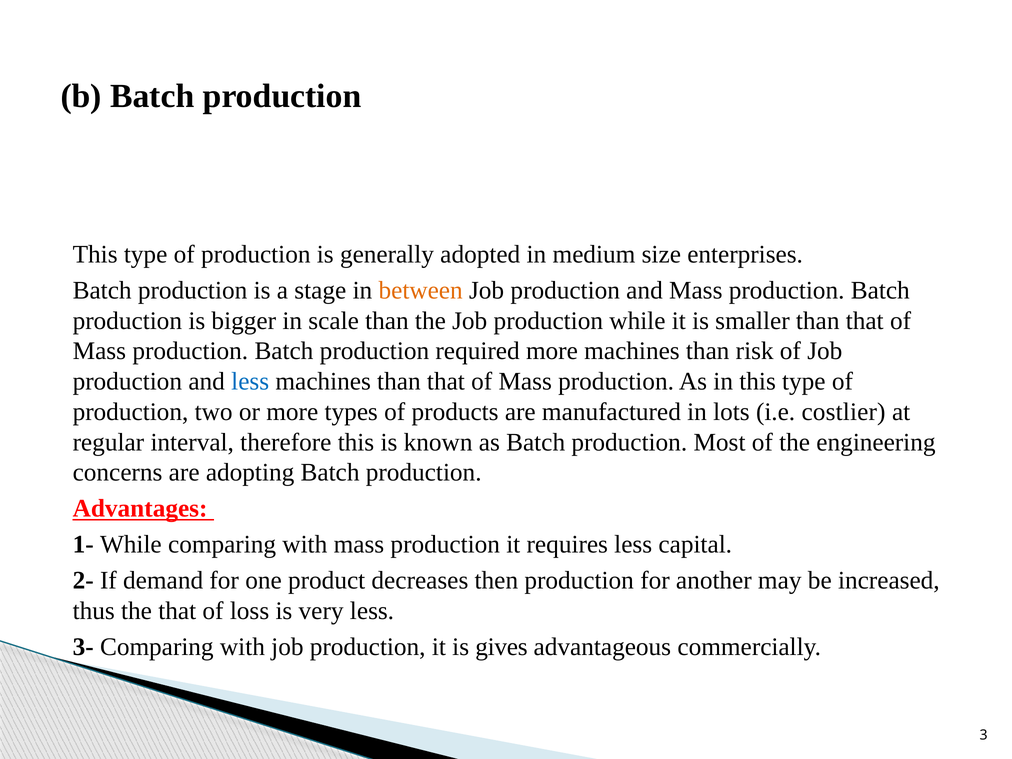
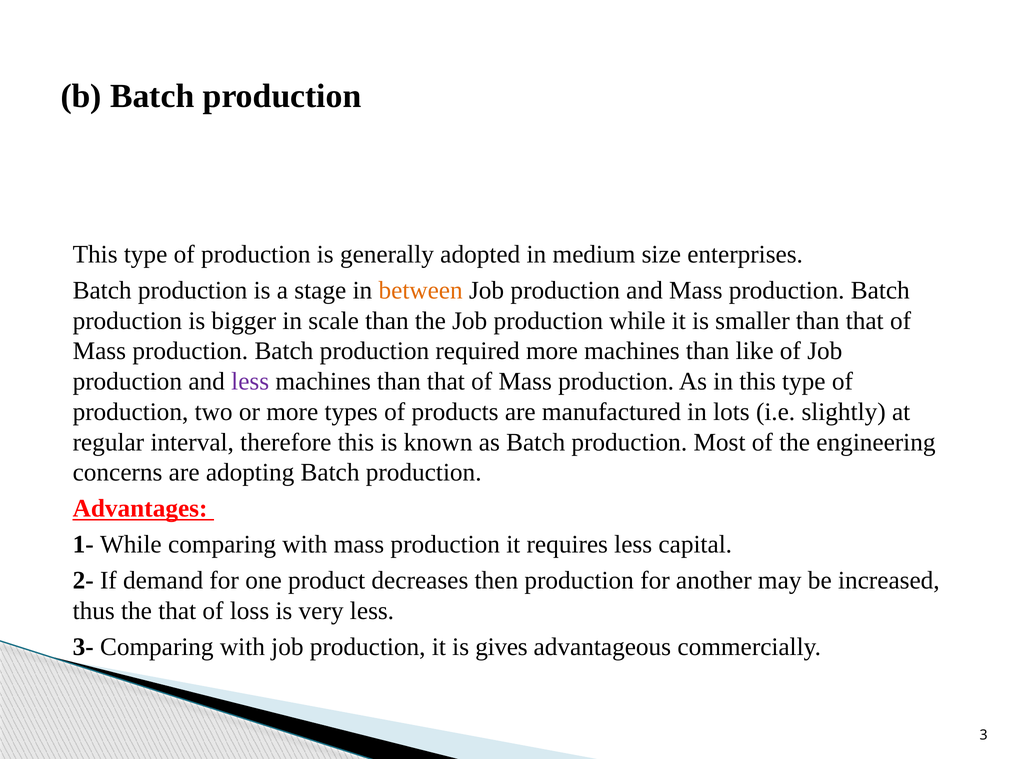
risk: risk -> like (755, 351)
less colour: blue -> purple (250, 382)
costlier: costlier -> slightly (844, 412)
